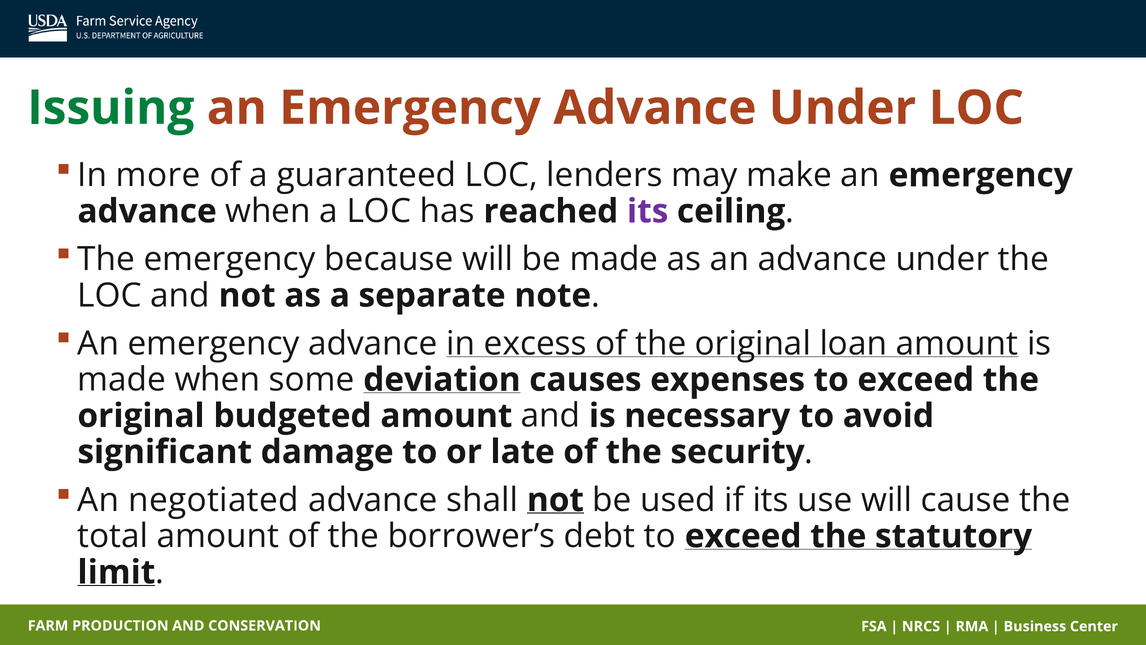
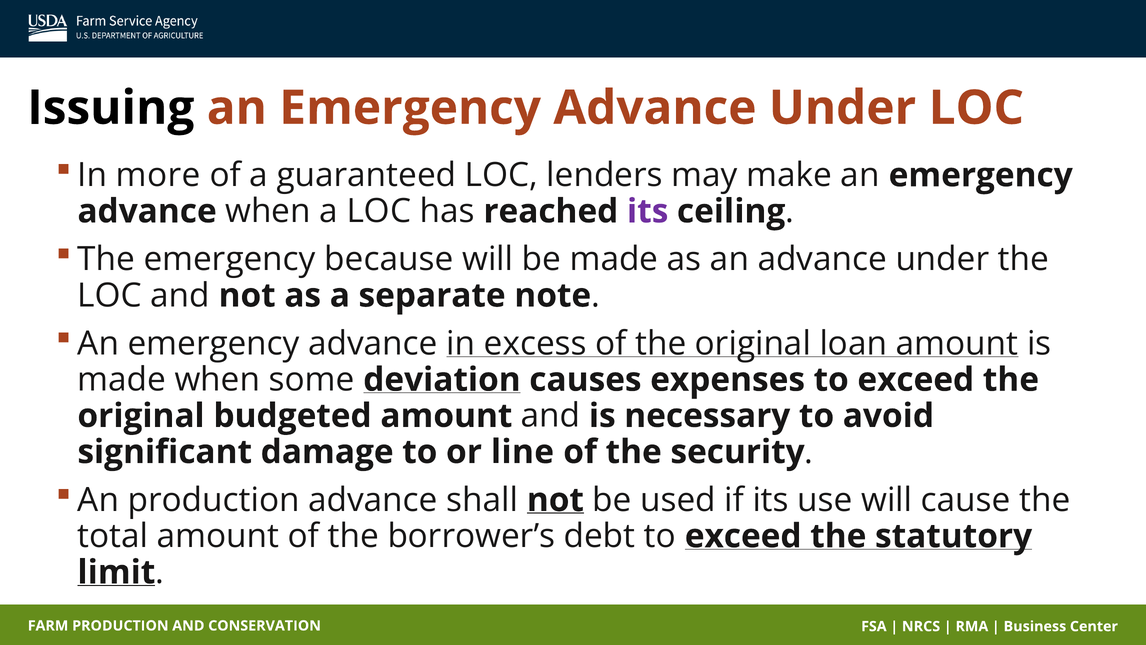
Issuing colour: green -> black (111, 108)
late: late -> line (522, 452)
An negotiated: negotiated -> production (214, 500)
